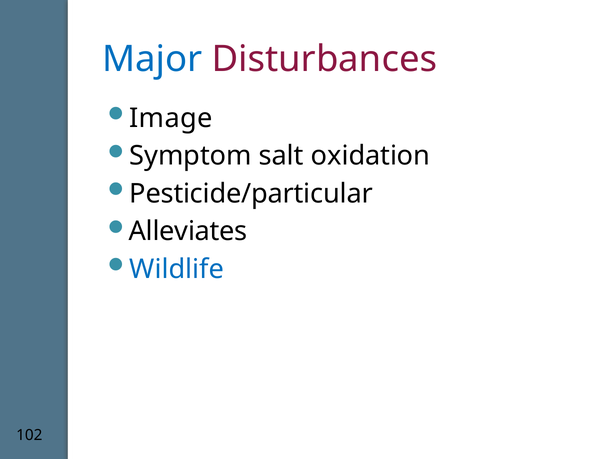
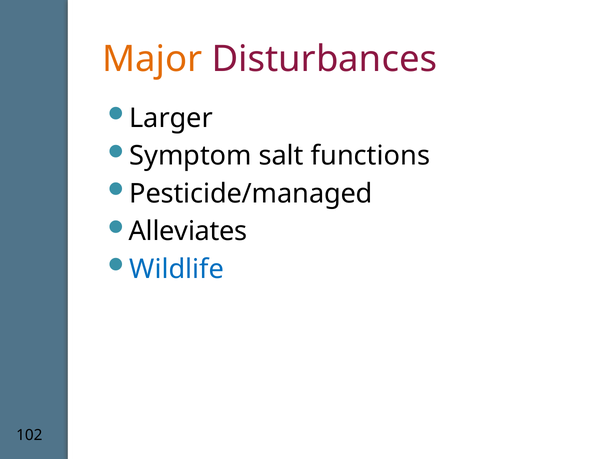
Major colour: blue -> orange (152, 59)
Image: Image -> Larger (171, 118)
oxidation: oxidation -> functions (370, 156)
Pesticide/particular: Pesticide/particular -> Pesticide/managed (251, 194)
